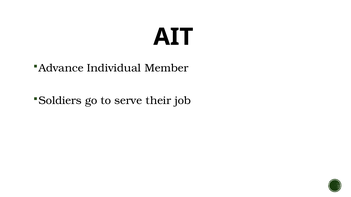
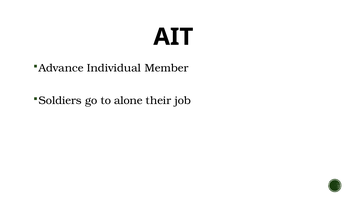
serve: serve -> alone (128, 101)
